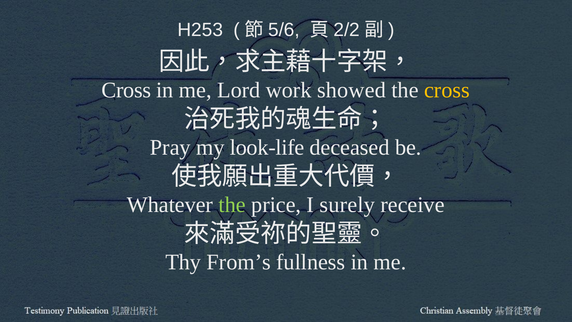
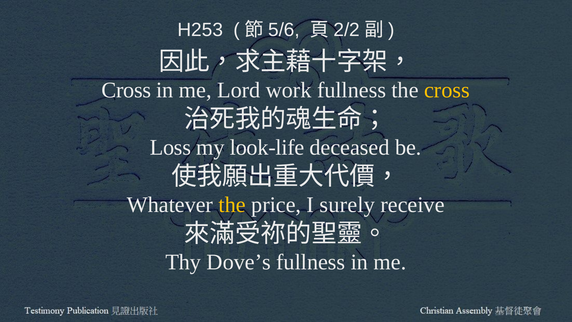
work showed: showed -> fullness (352, 90)
Pray: Pray -> Loss (170, 147)
the colour: light green -> yellow (232, 205)
From’s: From’s -> Dove’s (239, 262)
